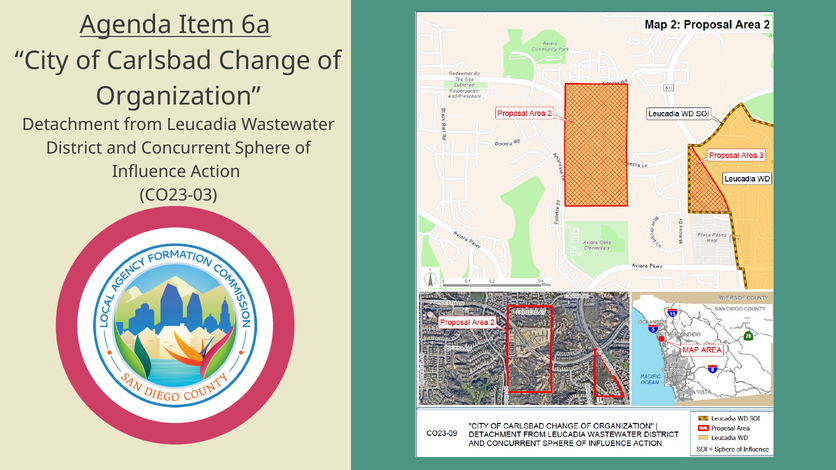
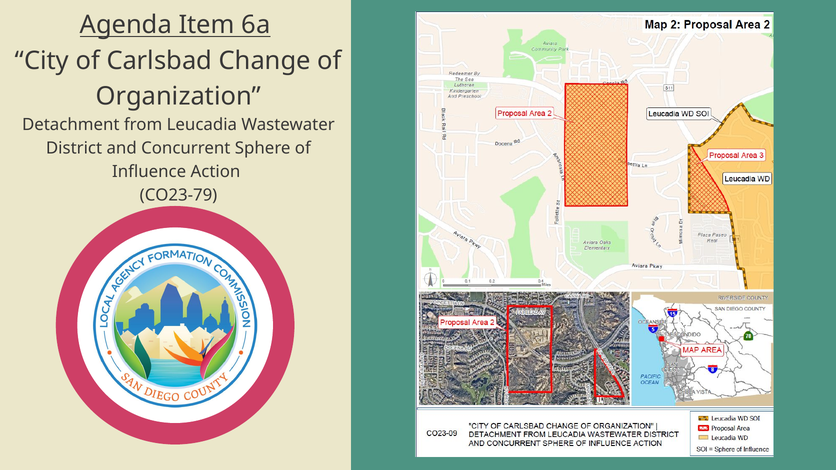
CO23-03: CO23-03 -> CO23-79 (179, 195)
